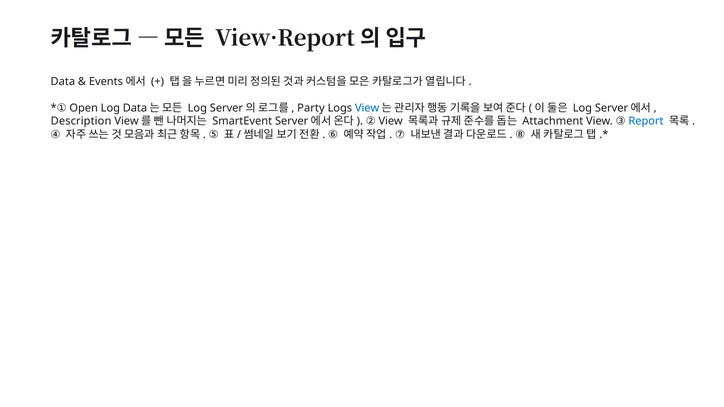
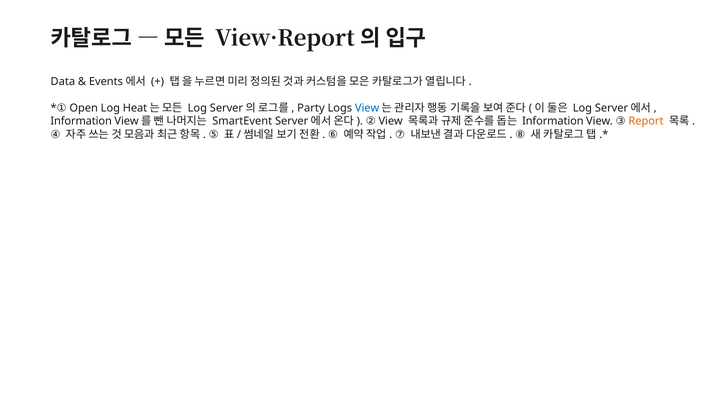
Log Data: Data -> Heat (135, 108)
Attachment: Attachment -> Information (553, 121)
Report colour: blue -> orange (646, 121)
Description: Description -> Information (81, 121)
